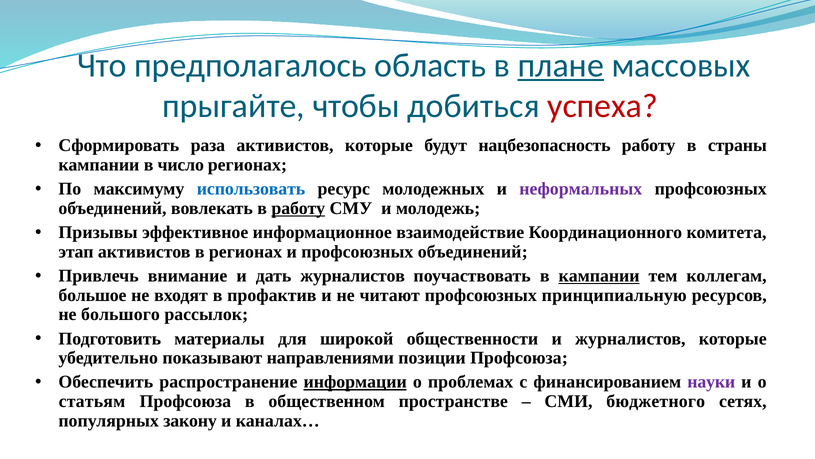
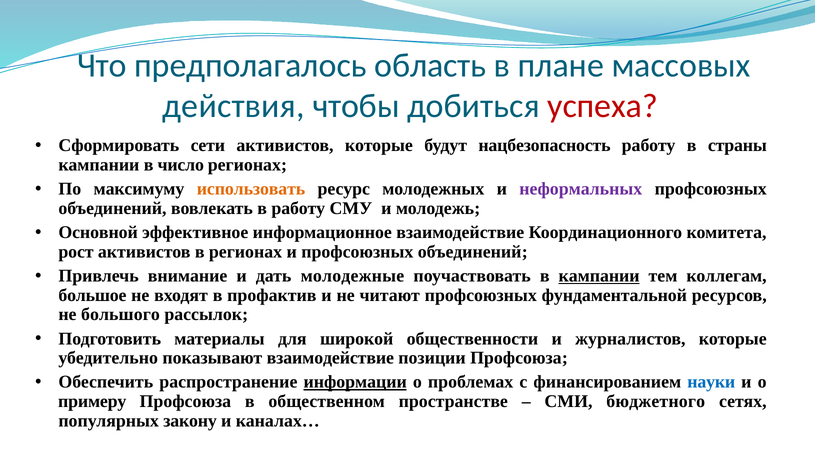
плане underline: present -> none (561, 65)
прыгайте: прыгайте -> действия (233, 106)
раза: раза -> сети (208, 145)
использовать colour: blue -> orange (251, 189)
работу underline: present -> none (298, 208)
Призывы: Призывы -> Основной (98, 232)
этап: этап -> рост (76, 251)
дать журналистов: журналистов -> молодежные (352, 276)
принципиальную: принципиальную -> фундаментальной (614, 295)
показывают направлениями: направлениями -> взаимодействие (330, 357)
науки colour: purple -> blue (711, 382)
статьям: статьям -> примеру (92, 401)
